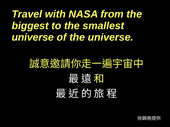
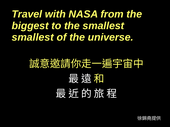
universe: universe -> smallest (33, 37)
